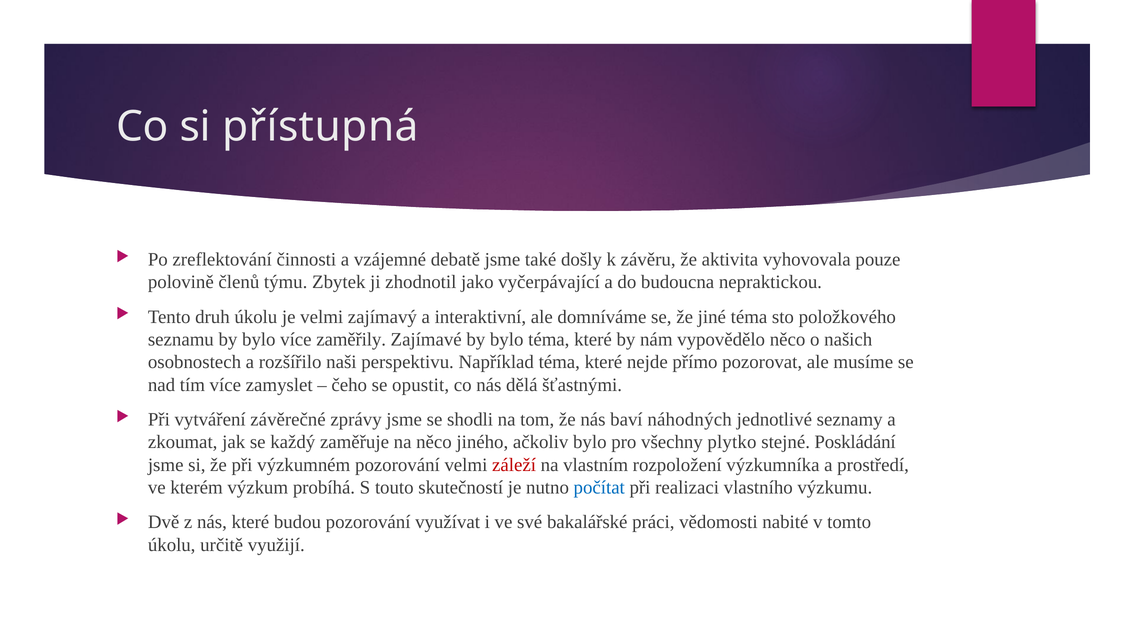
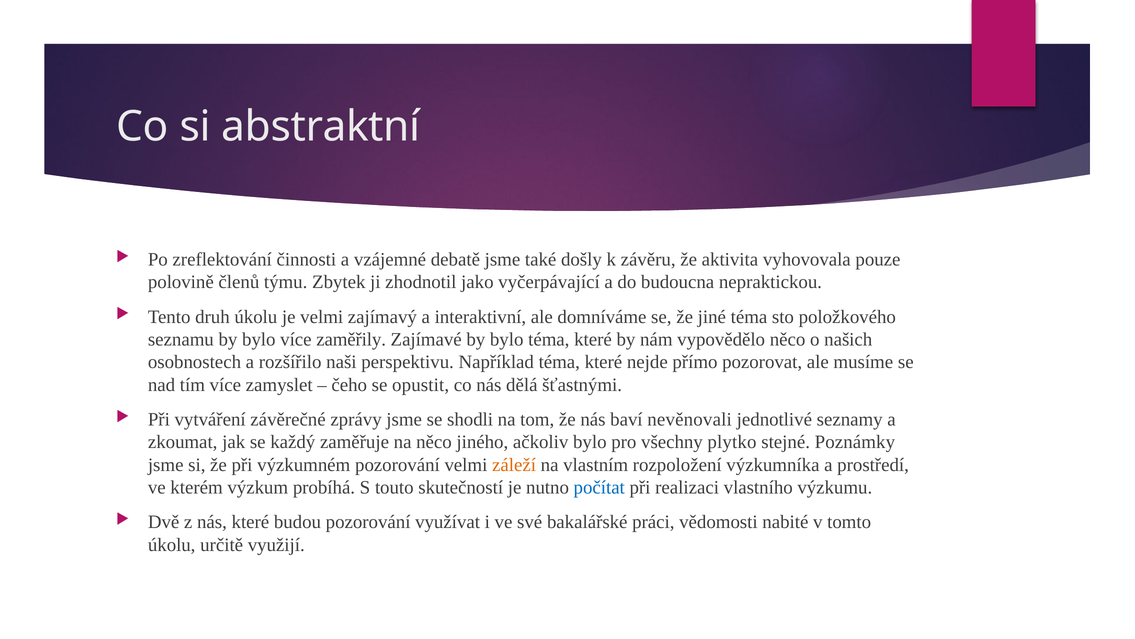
přístupná: přístupná -> abstraktní (321, 127)
náhodných: náhodných -> nevěnovali (690, 419)
Poskládání: Poskládání -> Poznámky (855, 442)
záleží colour: red -> orange (514, 464)
